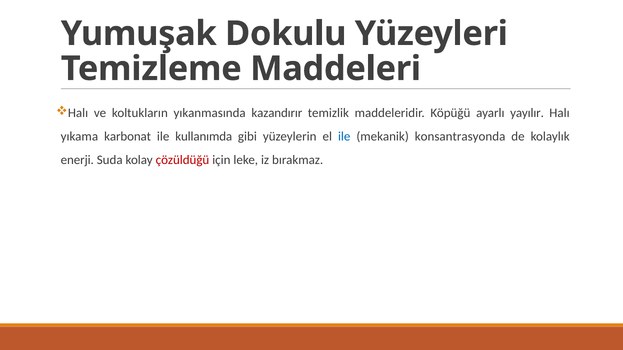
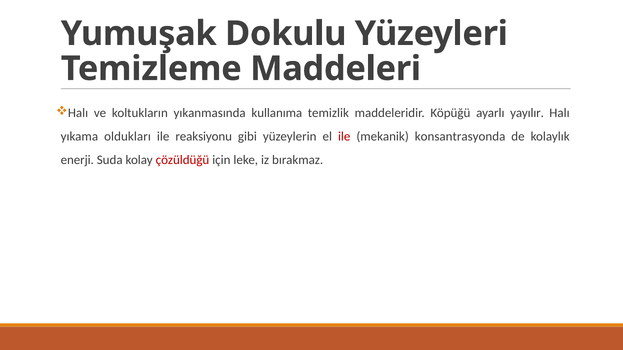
kazandırır: kazandırır -> kullanıma (277, 113)
karbonat: karbonat -> oldukları (128, 137)
kullanımda: kullanımda -> reaksiyonu (204, 137)
ile colour: blue -> red (344, 137)
